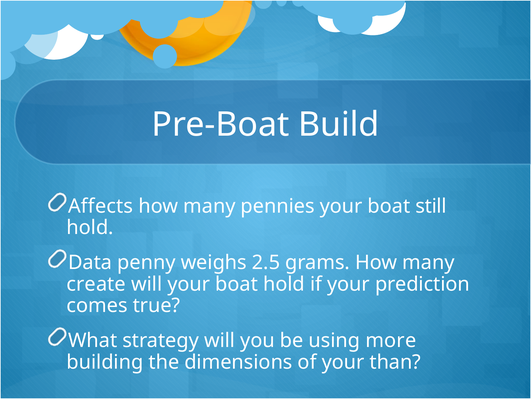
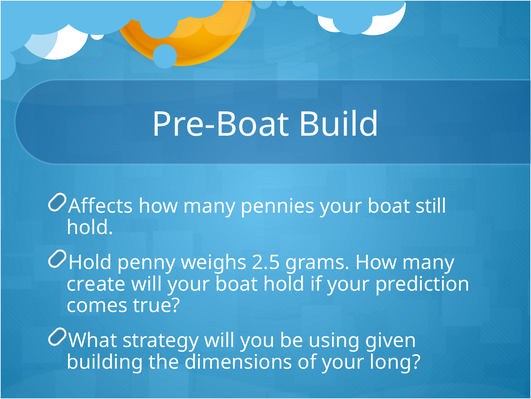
Data: Data -> Hold (90, 262)
more: more -> given (391, 340)
than: than -> long (395, 361)
